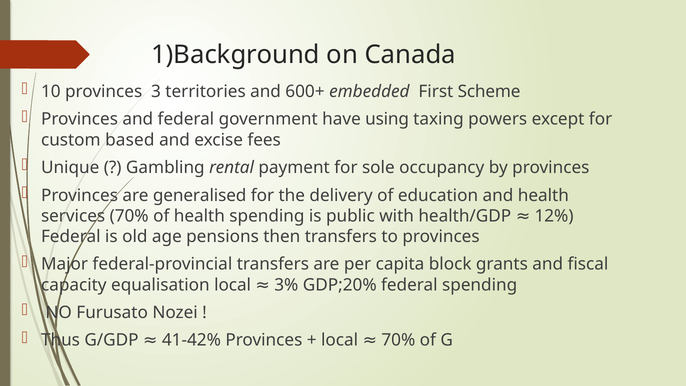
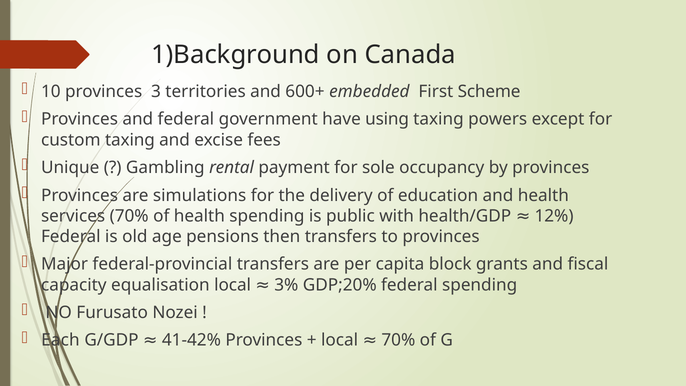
custom based: based -> taxing (130, 140)
generalised: generalised -> simulations (200, 195)
Thus: Thus -> Each (60, 340)
